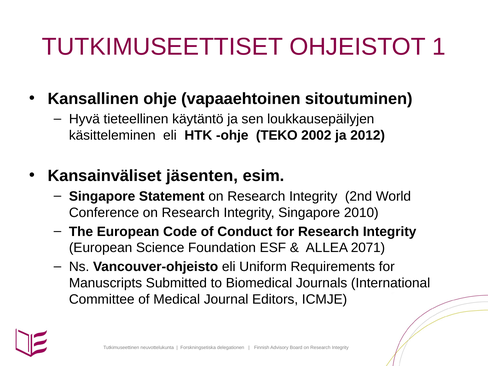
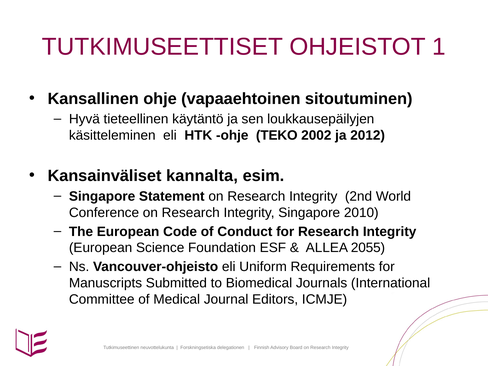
jäsenten: jäsenten -> kannalta (202, 176)
2071: 2071 -> 2055 (368, 248)
